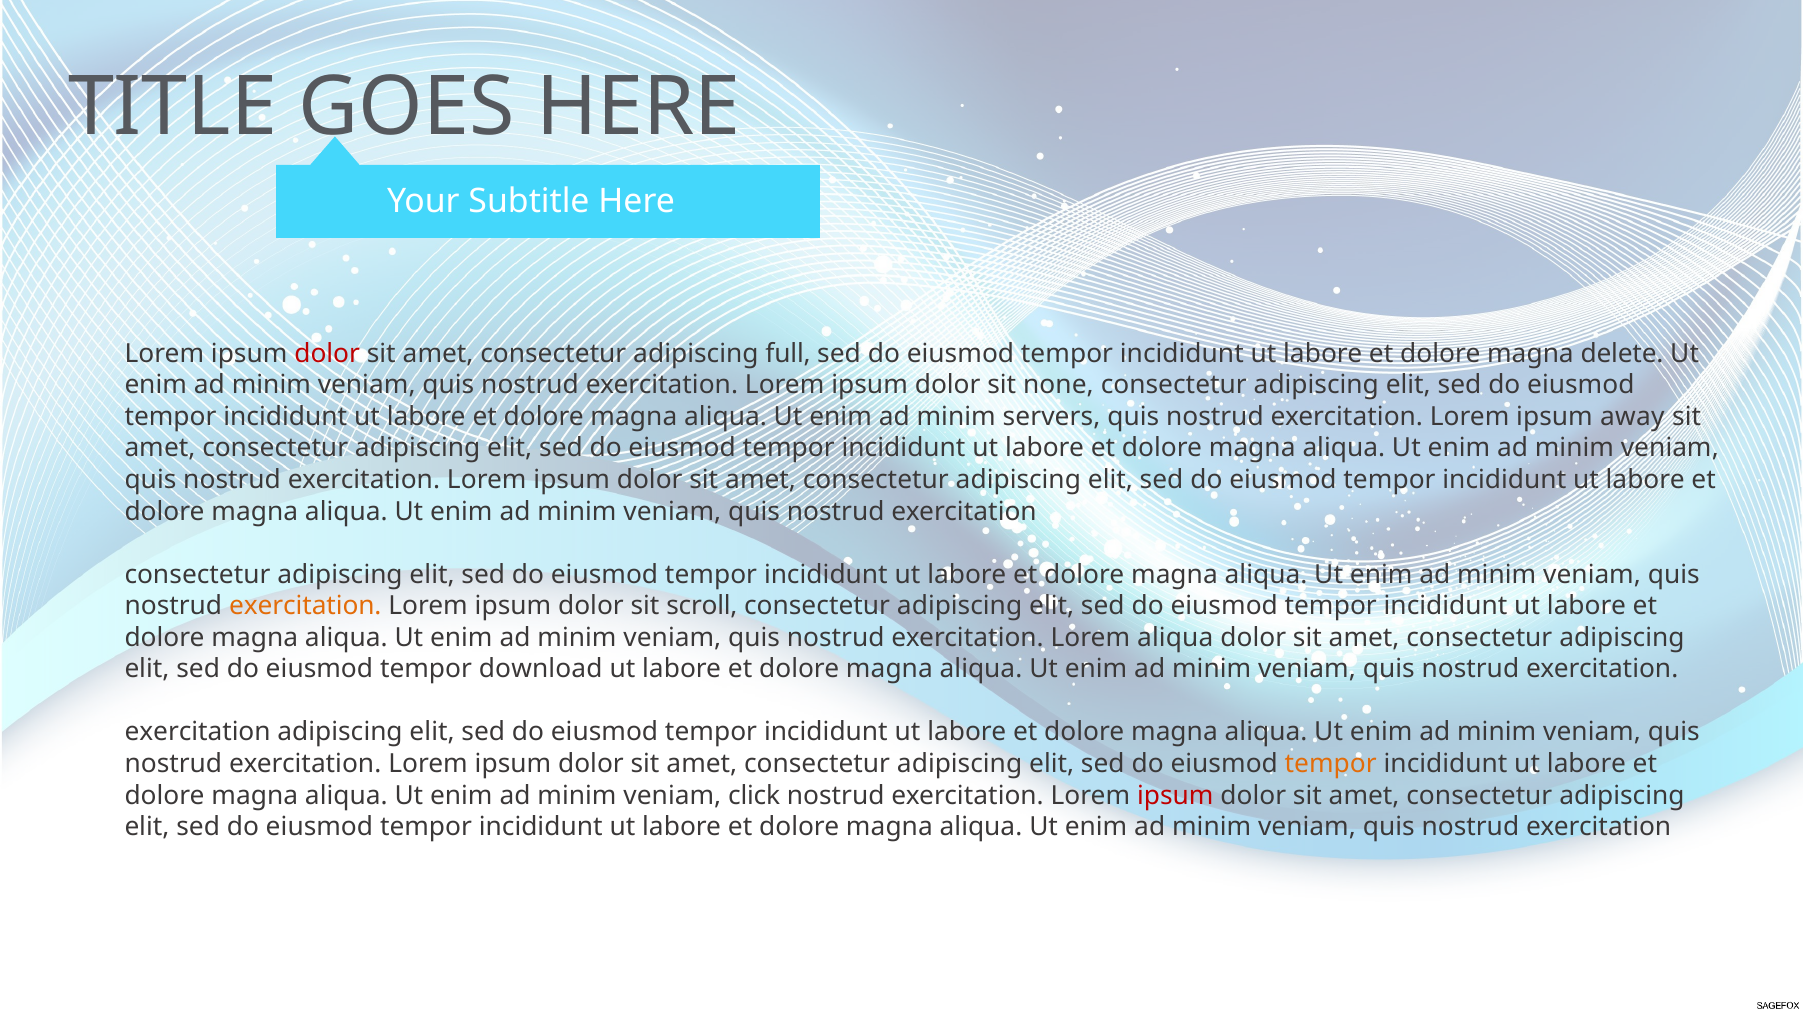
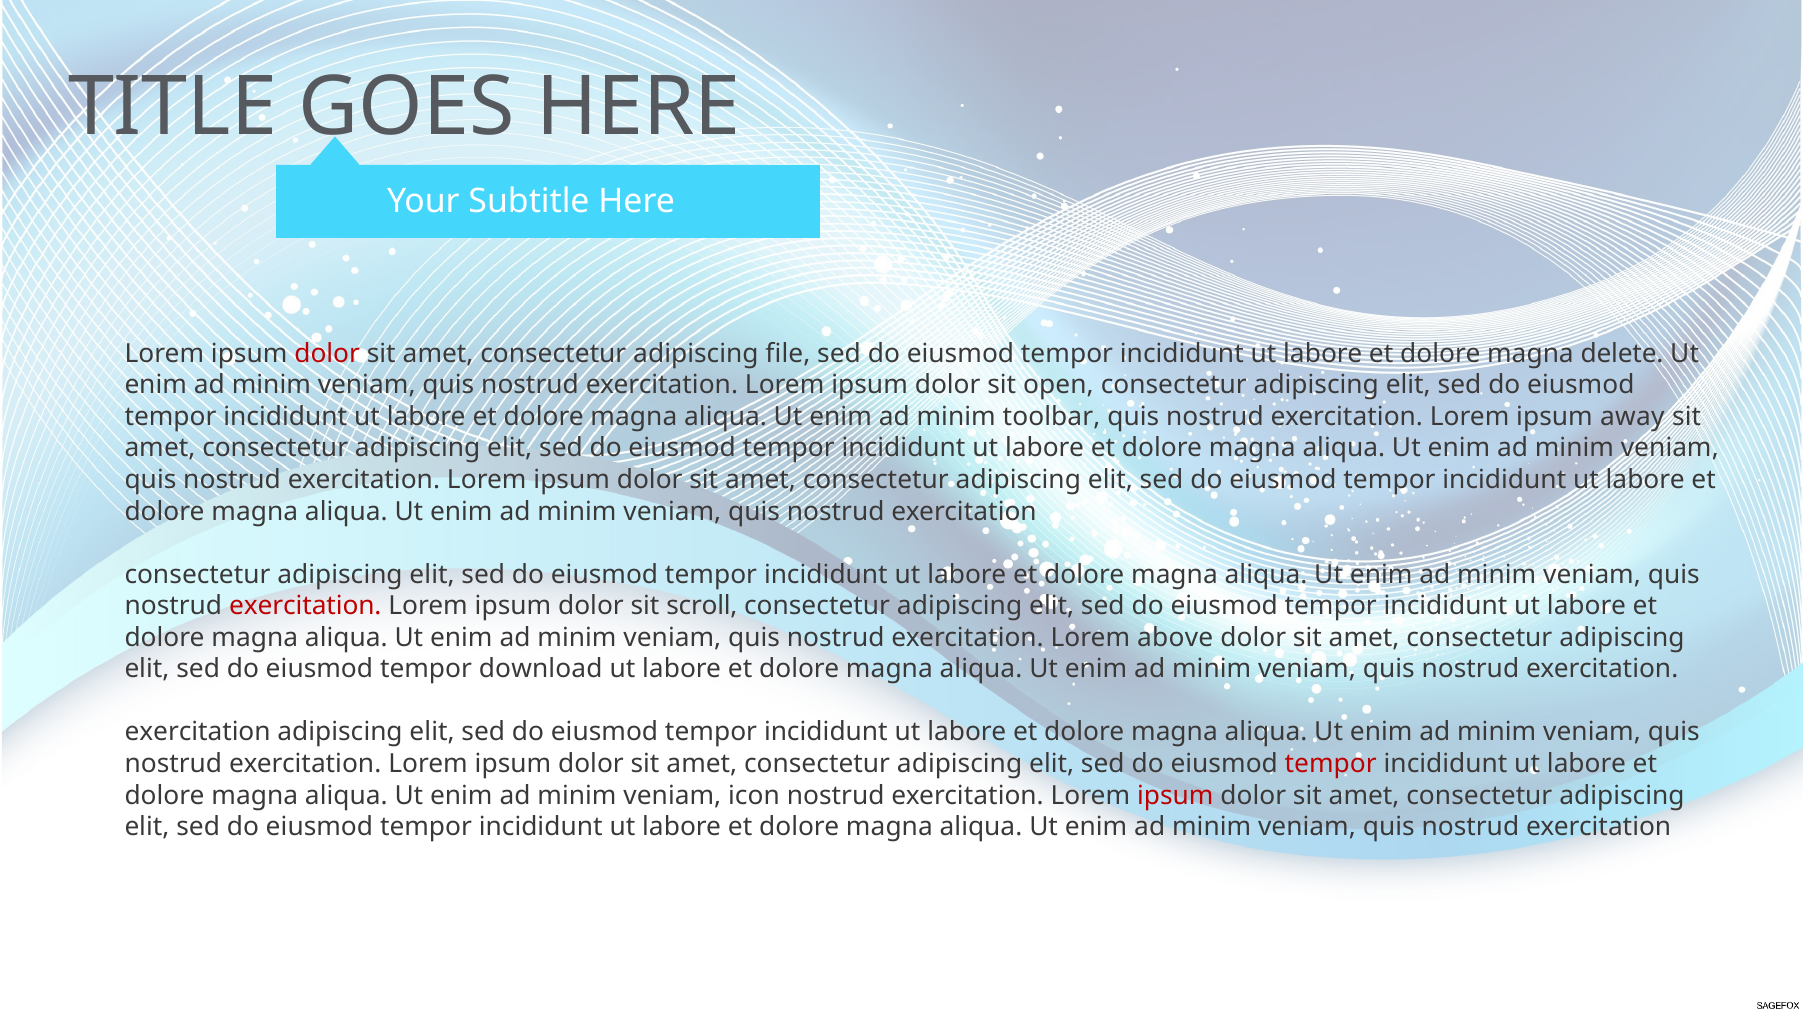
full: full -> file (788, 354)
none: none -> open (1058, 385)
servers: servers -> toolbar (1052, 417)
exercitation colour: orange -> red (305, 606)
Lorem aliqua: aliqua -> above (1175, 638)
tempor colour: orange -> red (1331, 764)
click: click -> icon (754, 796)
